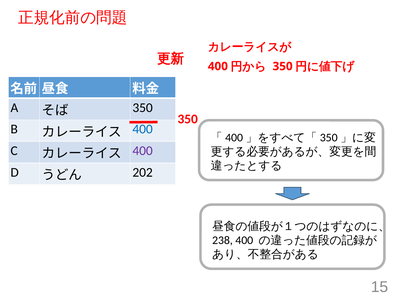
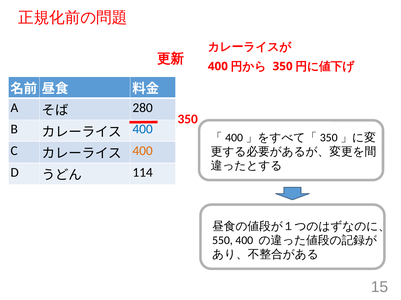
350: 350 -> 280 (143, 108)
400 colour: purple -> orange (143, 151)
202: 202 -> 114 (143, 173)
238: 238 -> 550 (222, 241)
